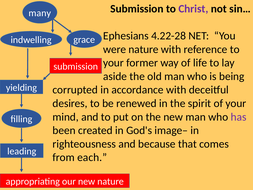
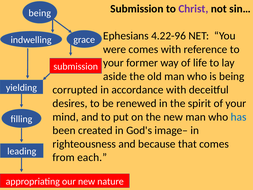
many: many -> being (40, 13)
4.22-28: 4.22-28 -> 4.22-96 (169, 36)
were nature: nature -> comes (143, 49)
has colour: purple -> blue (239, 117)
